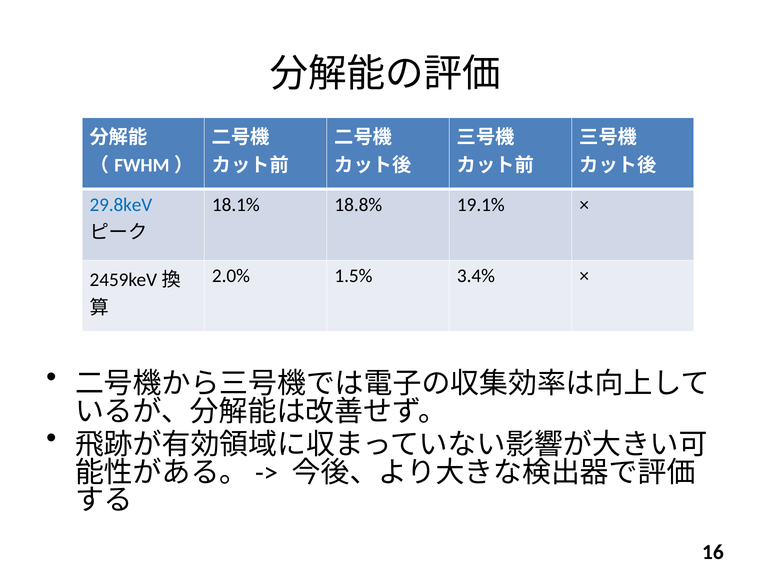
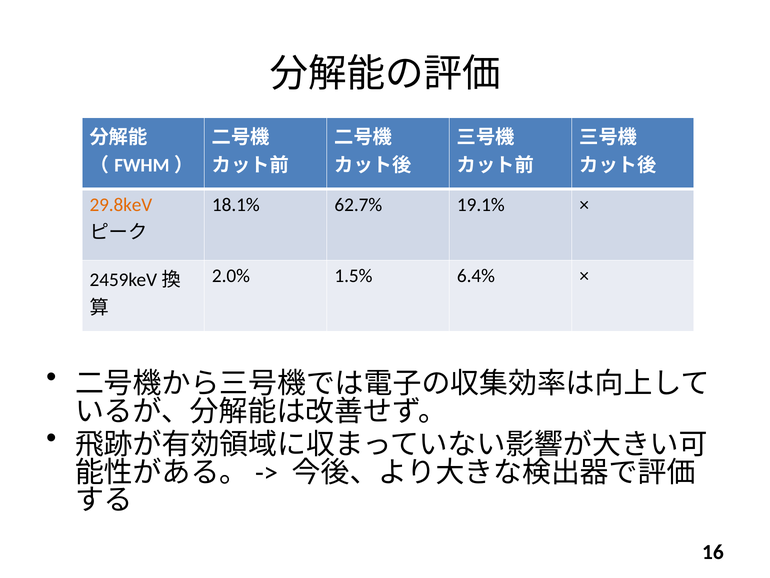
29.8keV colour: blue -> orange (121, 205)
18.8%: 18.8% -> 62.7% (358, 205)
3.4%: 3.4% -> 6.4% (476, 276)
